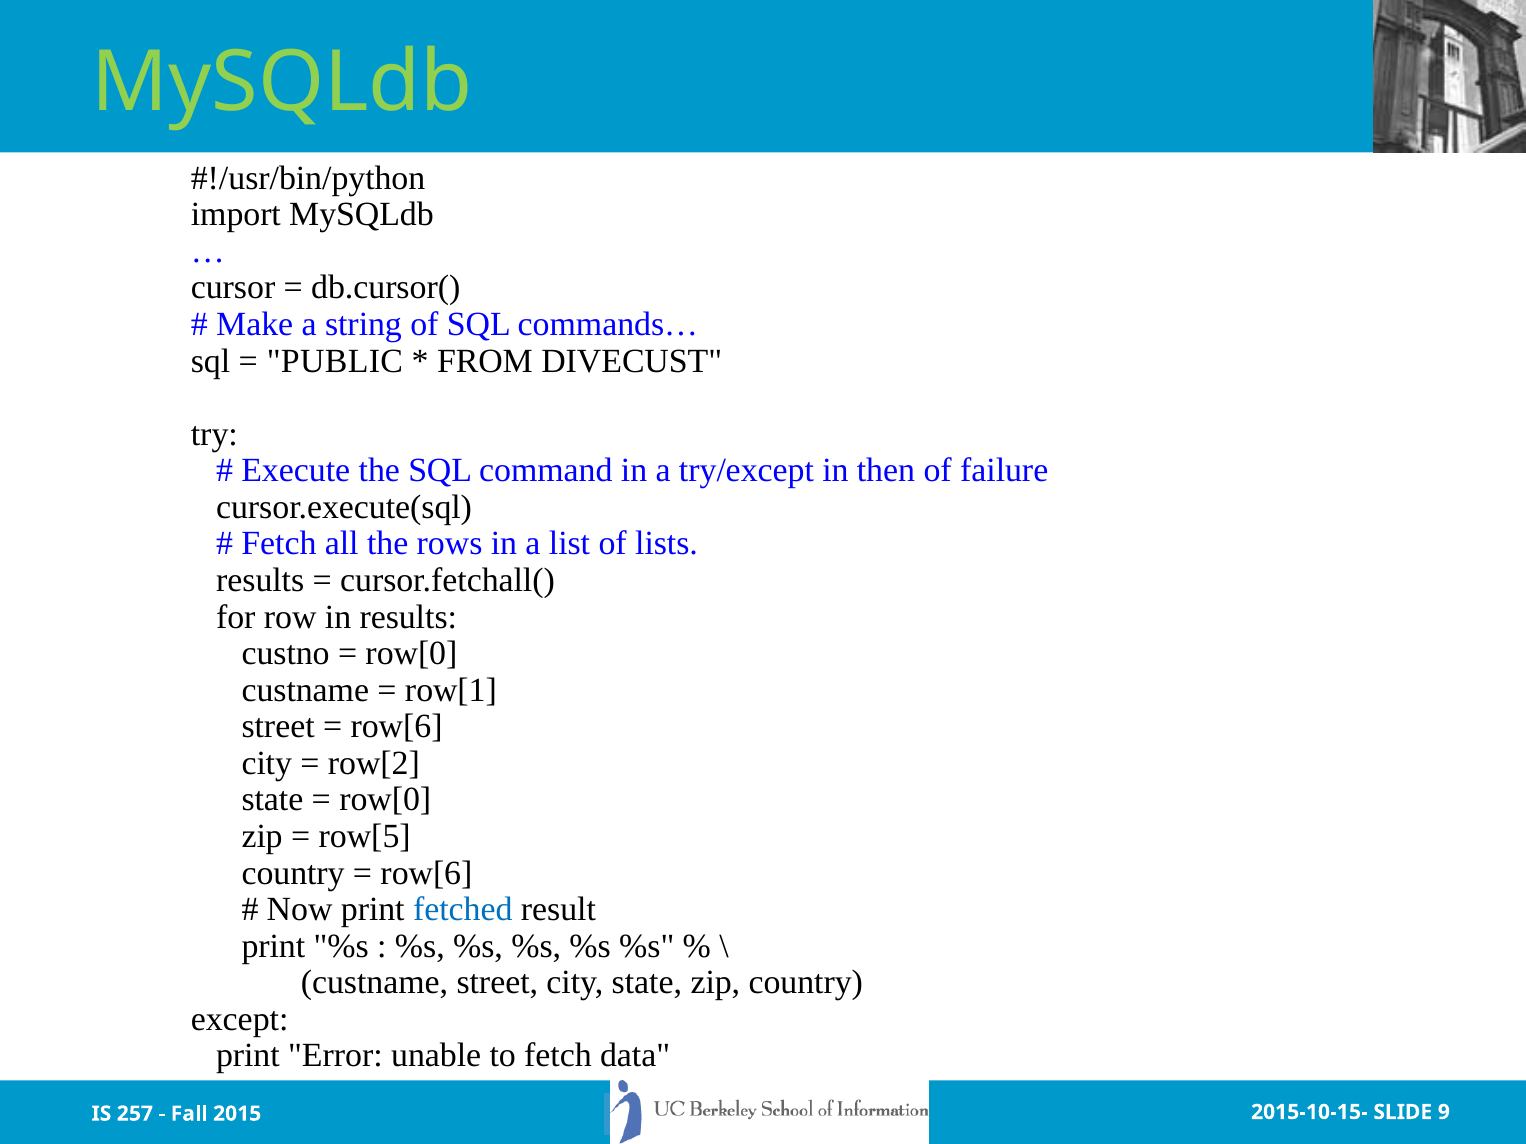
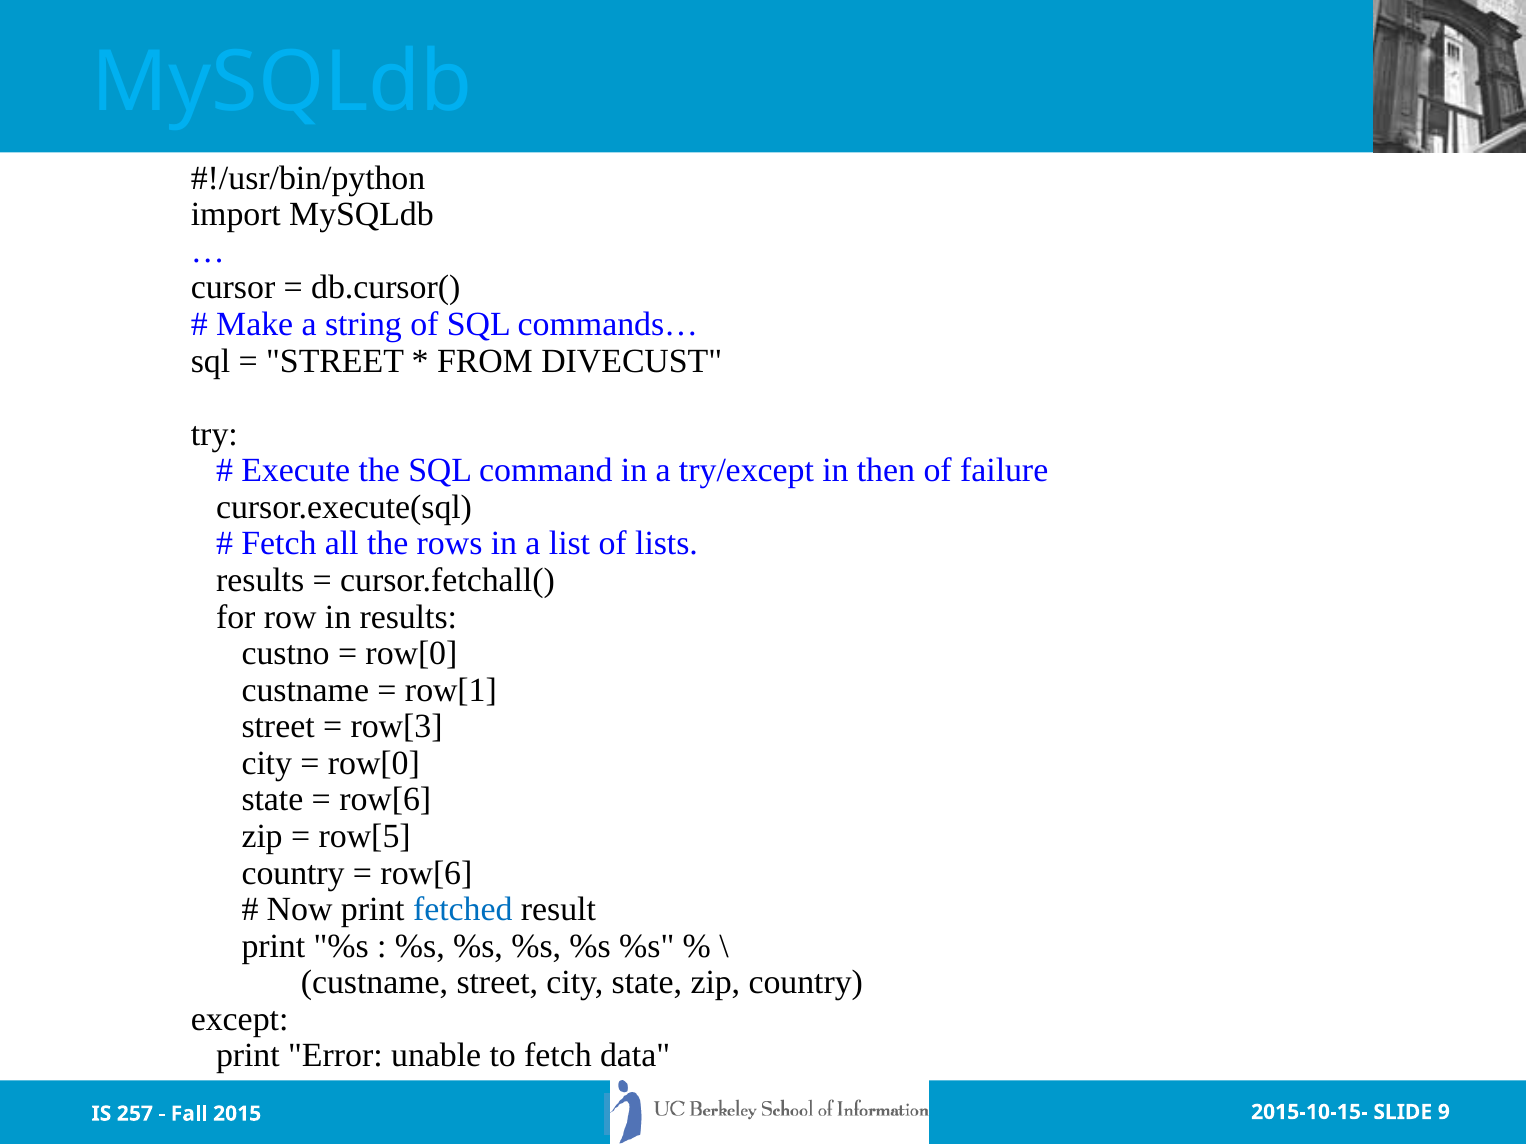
MySQLdb colour: light green -> light blue (282, 82)
PUBLIC: PUBLIC -> STREET (335, 361)
row[6: row[6 -> row[3 (397, 727)
row[2: row[2 -> row[0 (374, 764)
row[0: row[0 -> row[6 (385, 800)
